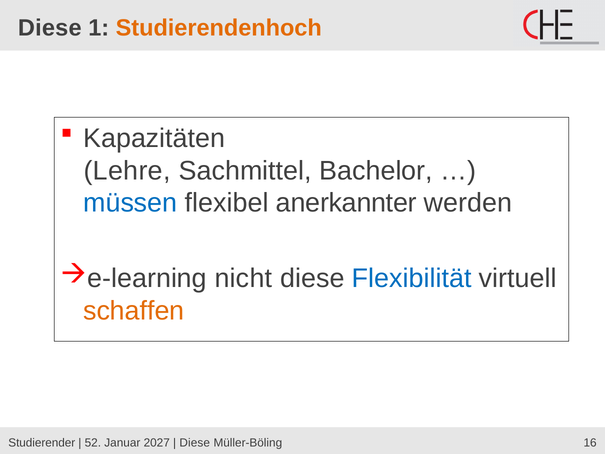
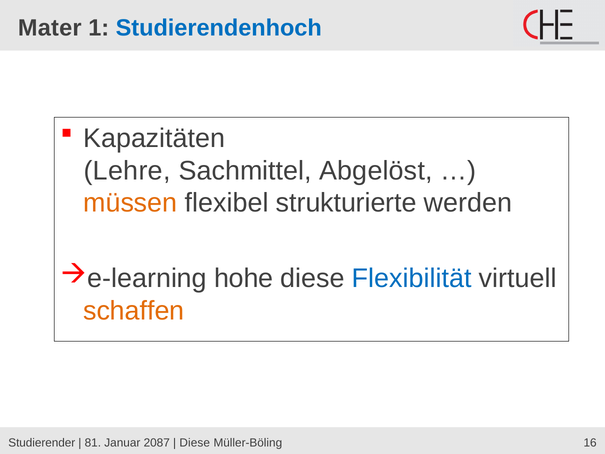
Diese: Diese -> Mater (50, 28)
Studierendenhoch colour: orange -> blue (219, 28)
Bachelor: Bachelor -> Abgelöst (376, 171)
müssen colour: blue -> orange (130, 203)
anerkannter: anerkannter -> strukturierte (346, 203)
nicht: nicht -> hohe (244, 278)
52: 52 -> 81 (93, 443)
2027: 2027 -> 2087 (157, 443)
